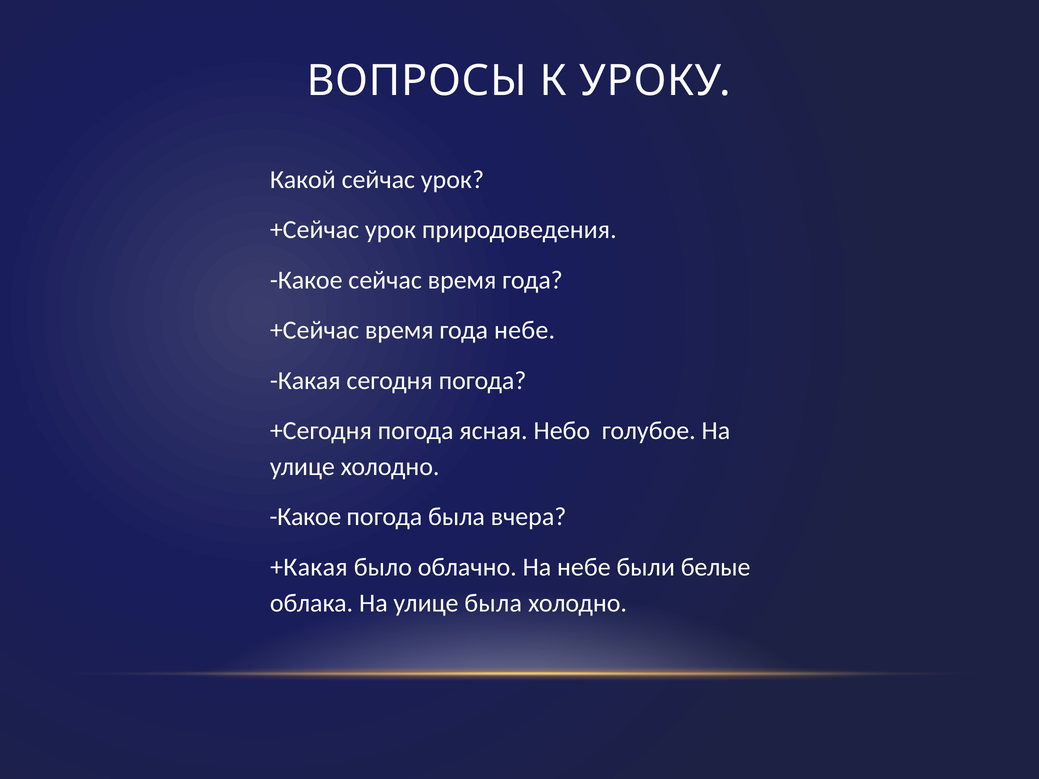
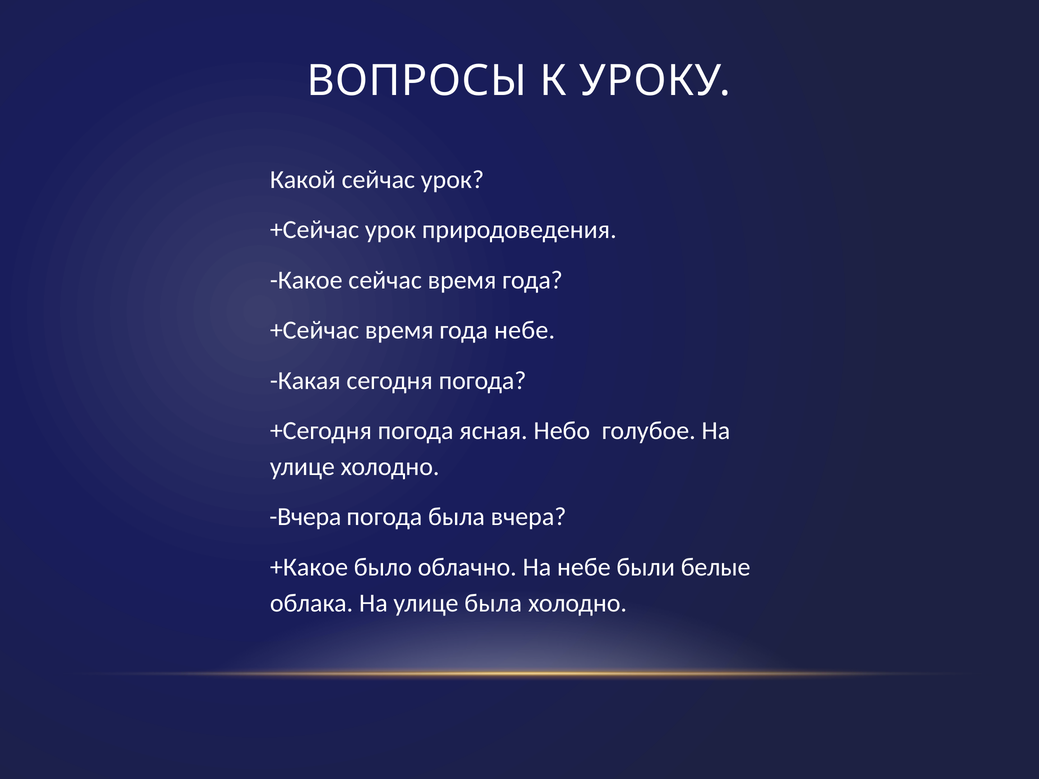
Какое: Какое -> Вчера (305, 517)
+Какая: +Какая -> +Какое (309, 567)
